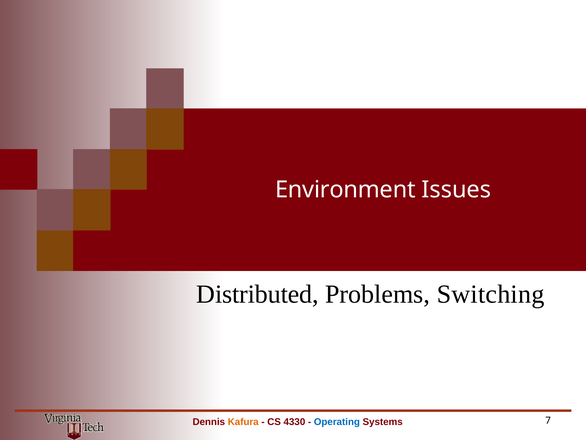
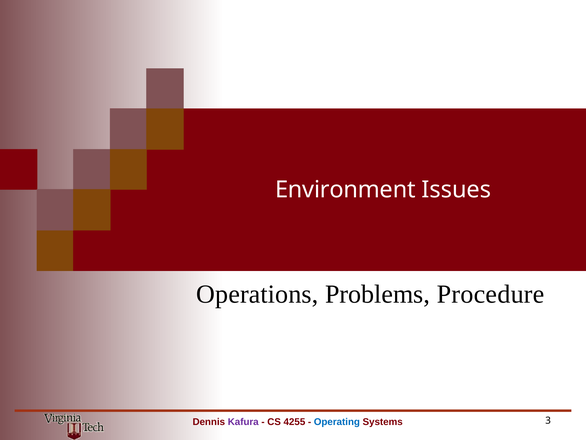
Distributed: Distributed -> Operations (257, 294)
Switching: Switching -> Procedure (491, 294)
Kafura colour: orange -> purple (243, 422)
4330: 4330 -> 4255 (294, 422)
7: 7 -> 3 (548, 420)
